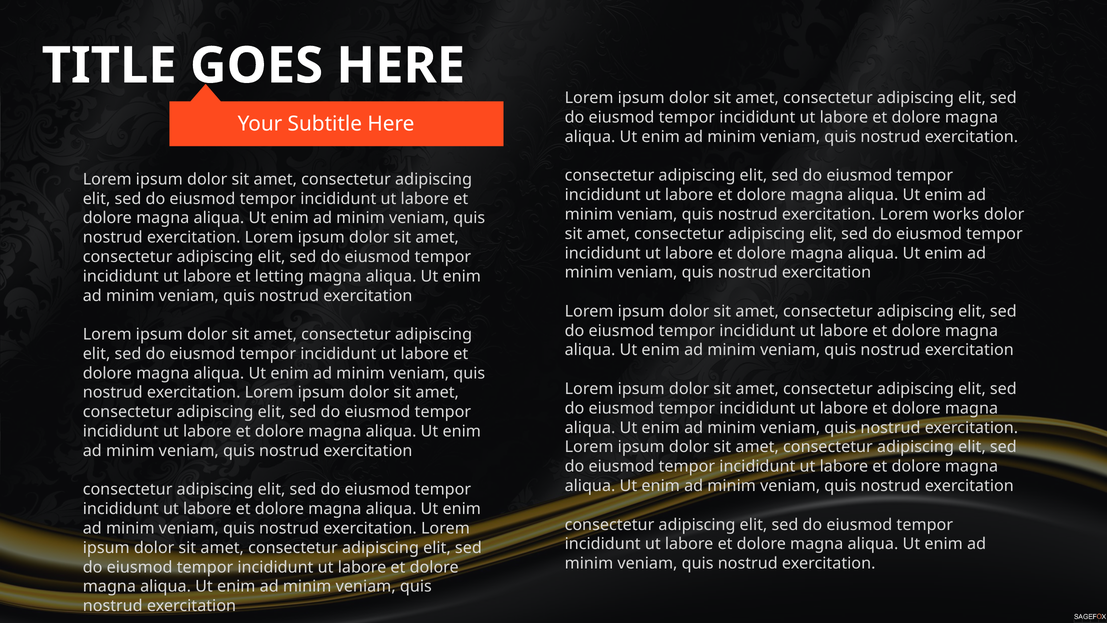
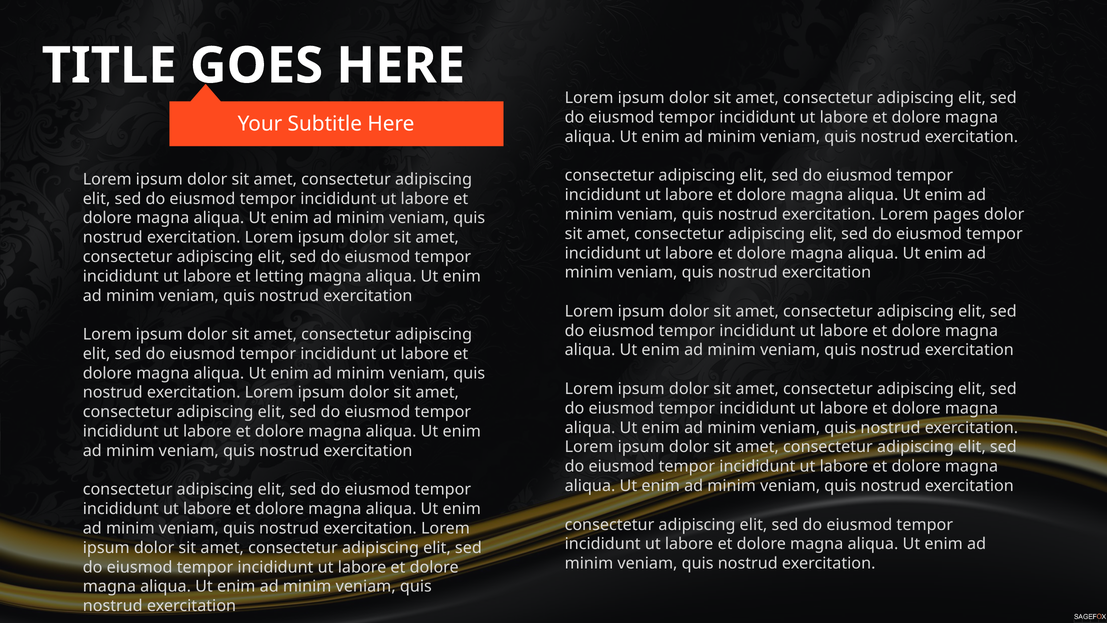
works: works -> pages (956, 214)
